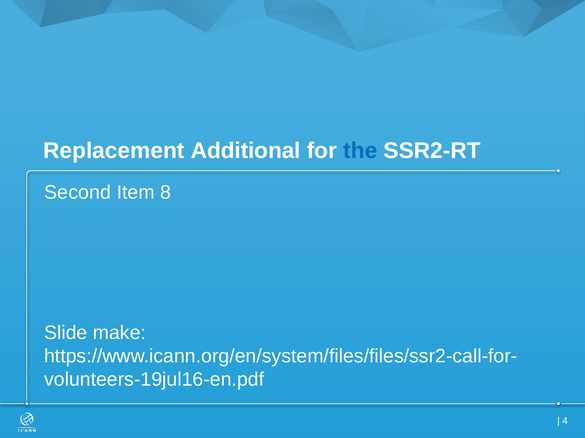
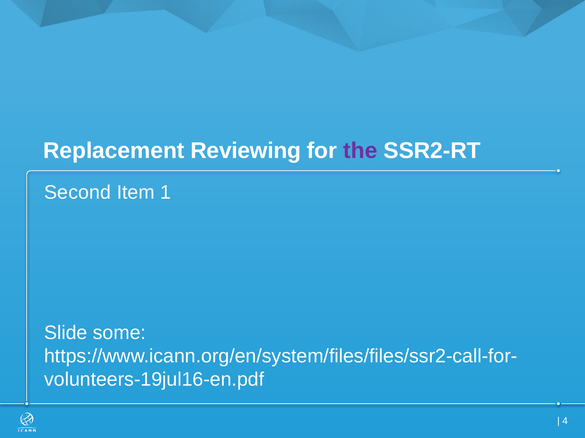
Additional: Additional -> Reviewing (246, 151)
the colour: blue -> purple (360, 151)
8: 8 -> 1 (165, 193)
make: make -> some (119, 333)
